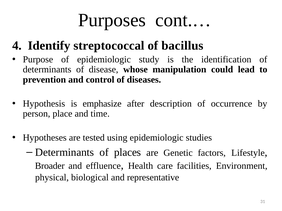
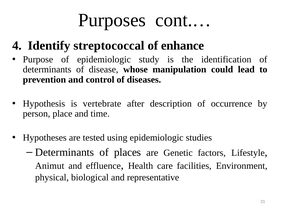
bacillus: bacillus -> enhance (183, 46)
emphasize: emphasize -> vertebrate (102, 104)
Broader: Broader -> Animut (50, 166)
